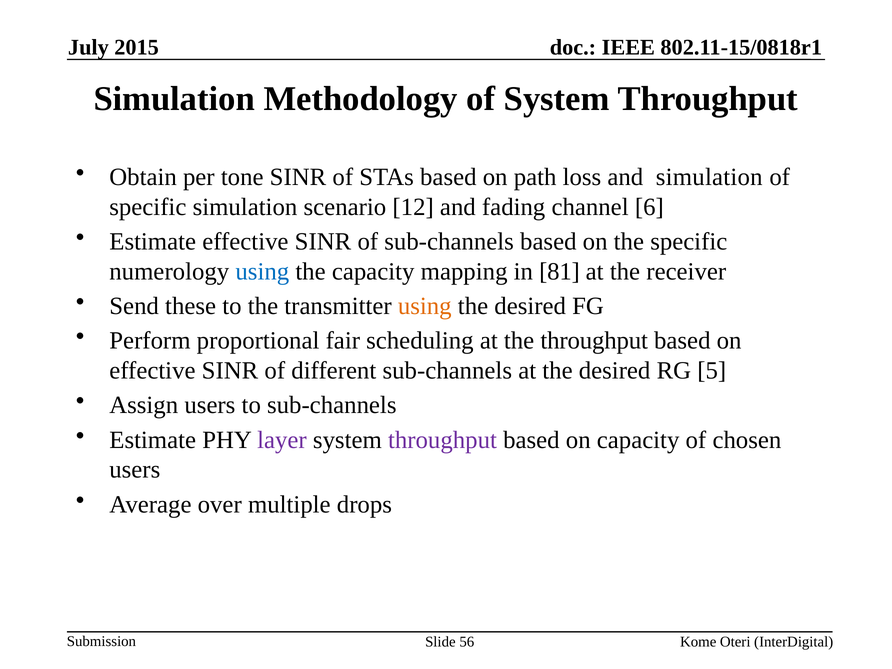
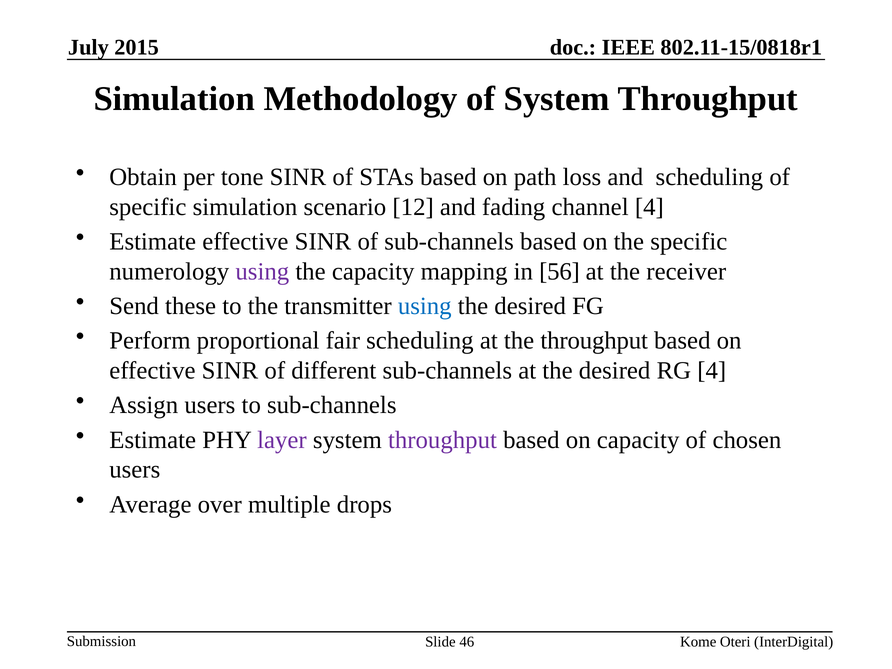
and simulation: simulation -> scheduling (709, 177)
channel 6: 6 -> 4 (649, 207)
using colour: blue -> purple (262, 271)
81: 81 -> 56 (560, 271)
using colour: orange -> blue (425, 306)
RG 5: 5 -> 4 (712, 371)
56: 56 -> 46 (467, 642)
